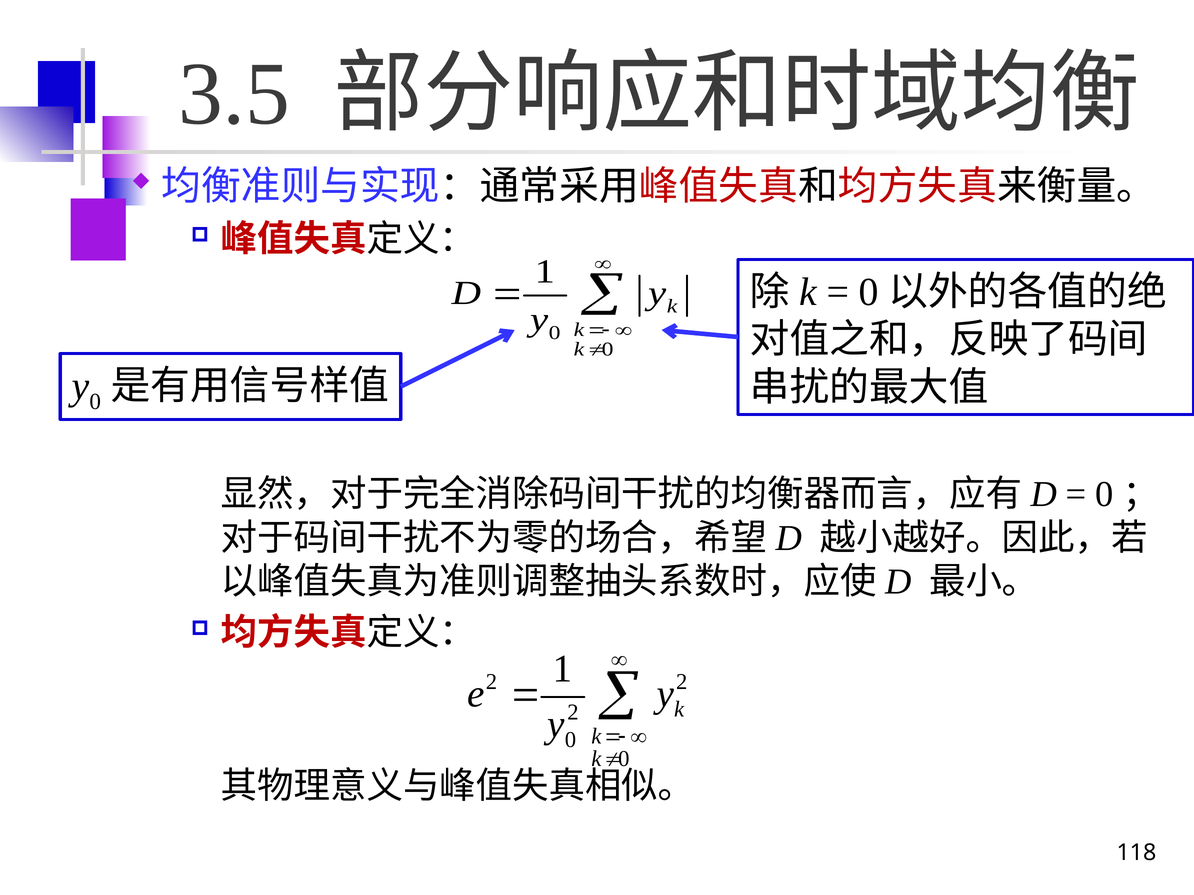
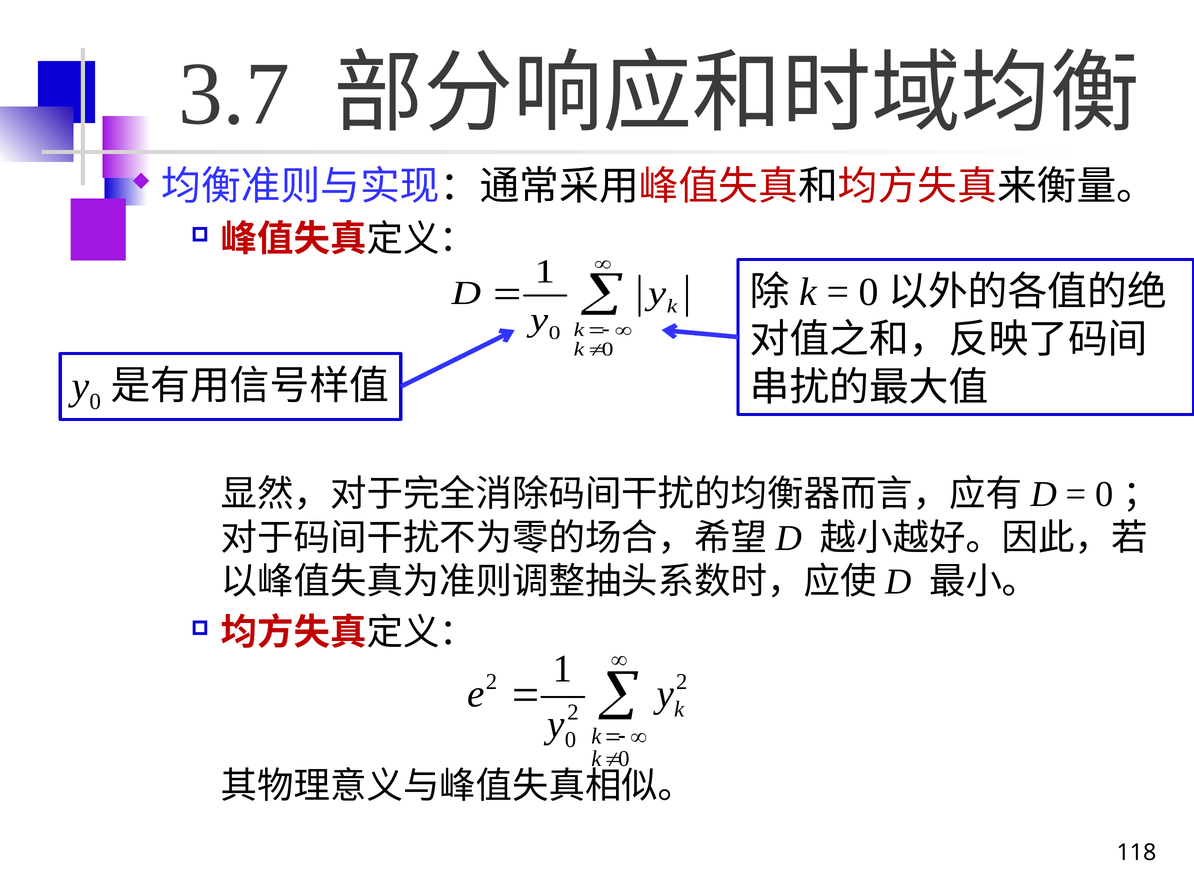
3.5: 3.5 -> 3.7 (234, 95)
